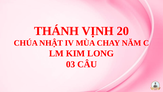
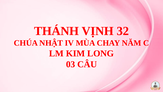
20: 20 -> 32 (123, 31)
